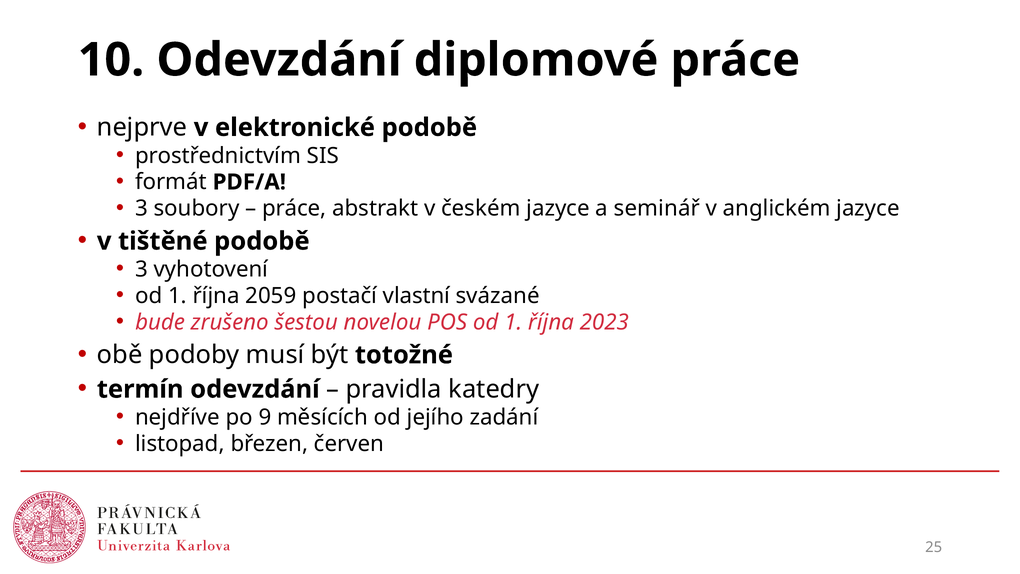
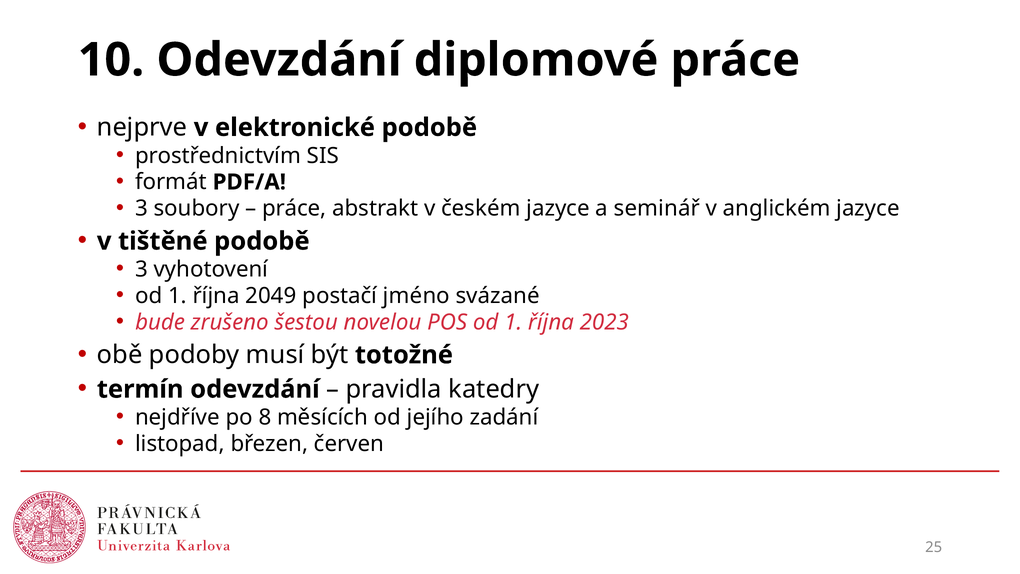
2059: 2059 -> 2049 (271, 296)
vlastní: vlastní -> jméno (416, 296)
9: 9 -> 8 (265, 417)
